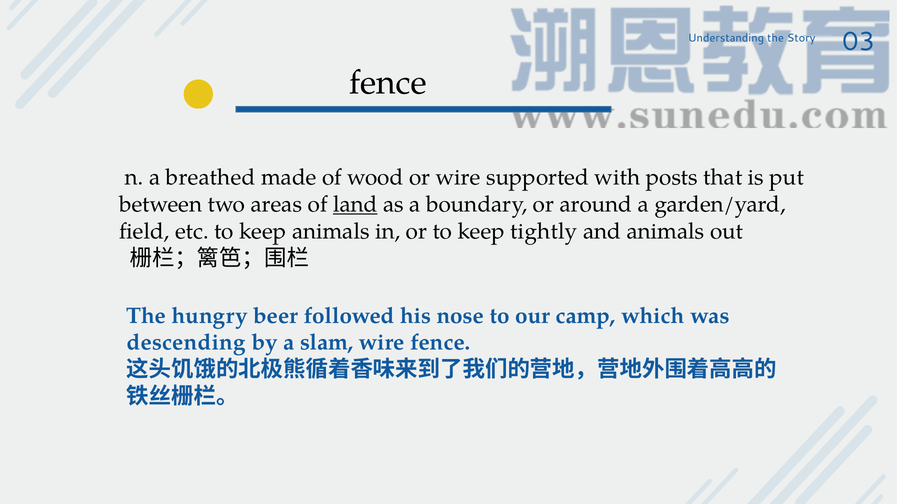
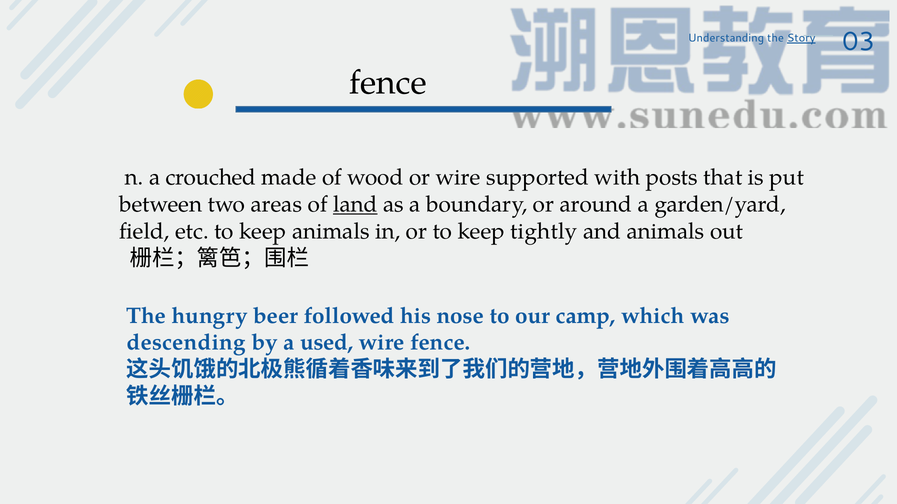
Story underline: none -> present (801, 38)
breathed: breathed -> crouched (211, 178)
slam: slam -> used (327, 343)
